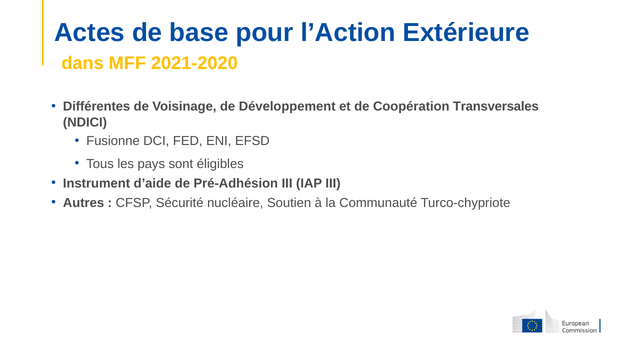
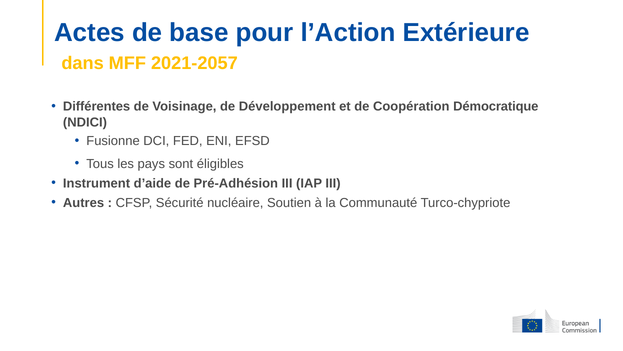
2021-2020: 2021-2020 -> 2021-2057 (194, 63)
Transversales: Transversales -> Démocratique (496, 107)
